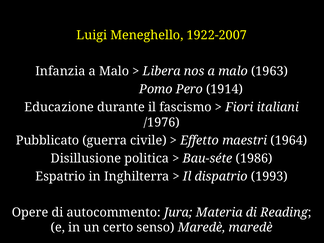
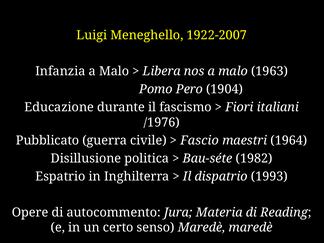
1914: 1914 -> 1904 (225, 89)
Effetto: Effetto -> Fascio (200, 140)
1986: 1986 -> 1982 (254, 158)
